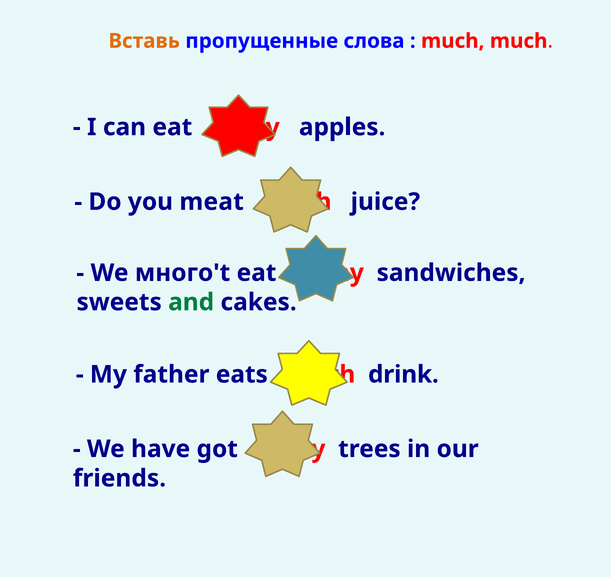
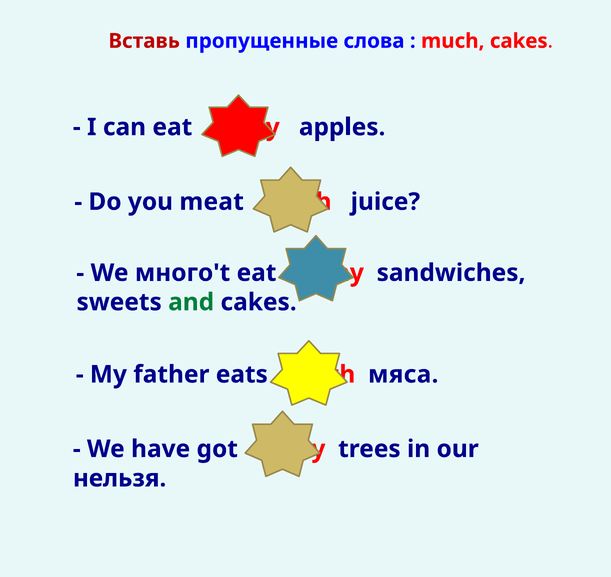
Вставь colour: orange -> red (144, 41)
much much: much -> cakes (519, 41)
drink: drink -> мяса (403, 374)
friends: friends -> нельзя (120, 478)
